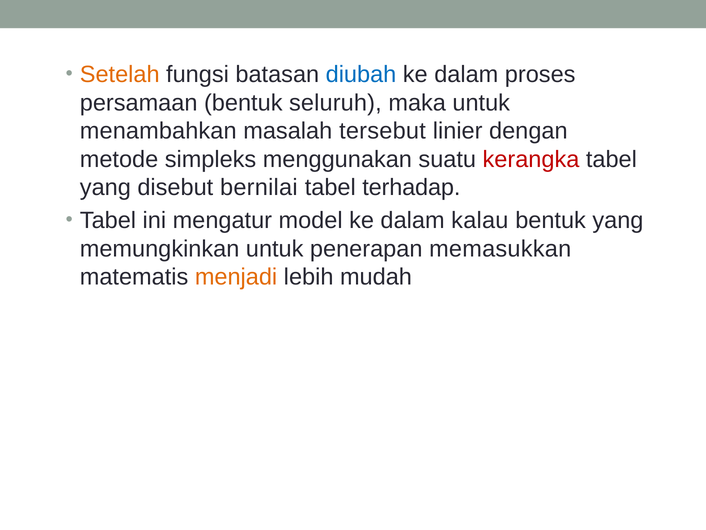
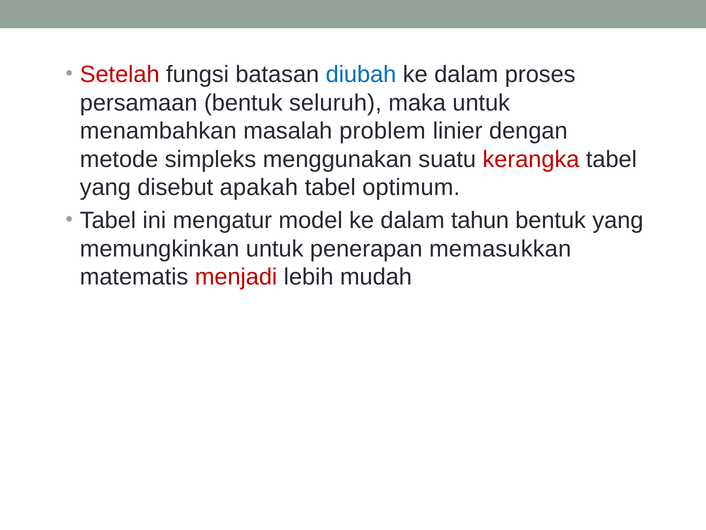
Setelah colour: orange -> red (120, 74)
tersebut: tersebut -> problem (382, 131)
bernilai: bernilai -> apakah (259, 187)
terhadap: terhadap -> optimum (411, 187)
kalau: kalau -> tahun (480, 220)
menjadi colour: orange -> red (236, 277)
